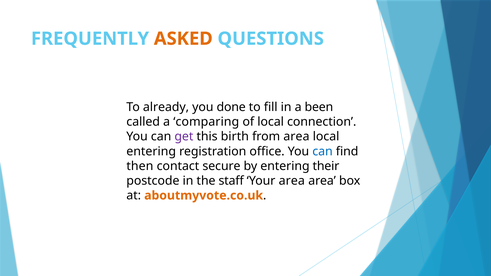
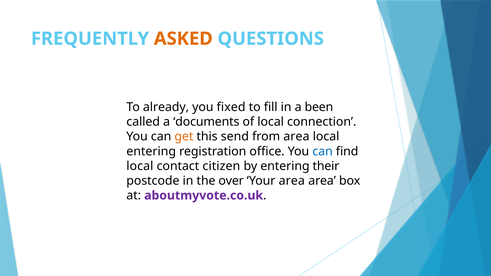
done: done -> fixed (231, 107)
comparing: comparing -> documents (206, 122)
get colour: purple -> orange (184, 137)
birth: birth -> send (235, 137)
then: then -> local (140, 166)
secure: secure -> citizen (221, 166)
staff: staff -> over (231, 181)
aboutmyvote.co.uk colour: orange -> purple (204, 196)
